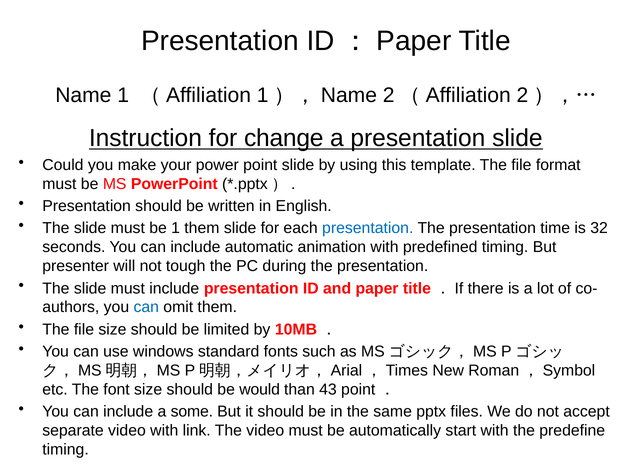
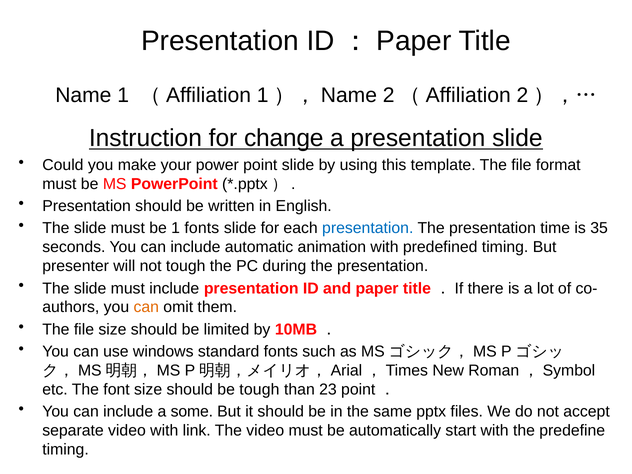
1 them: them -> fonts (202, 228)
32: 32 -> 35 (599, 228)
can colour: blue -> orange (146, 307)
be would: would -> tough (259, 389)
43: 43 -> 23 (328, 389)
